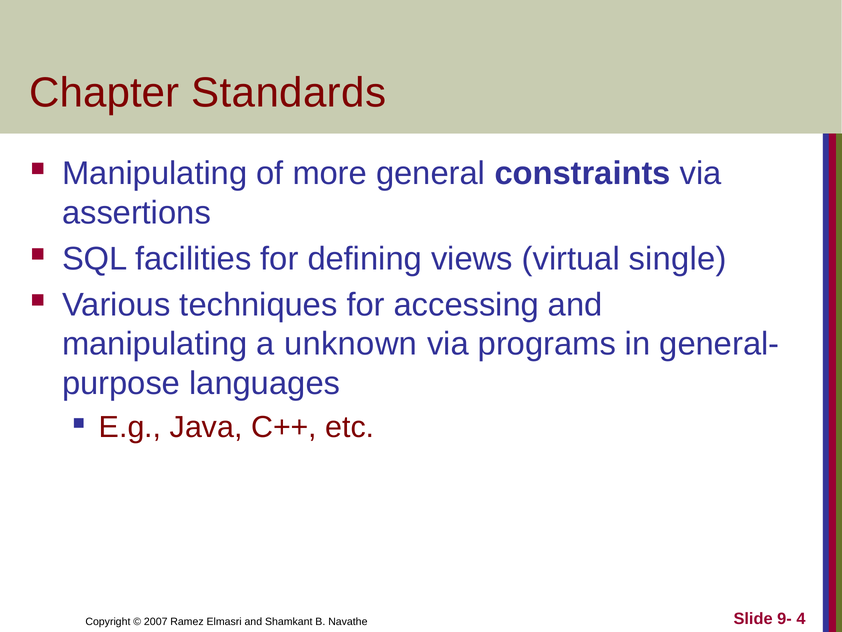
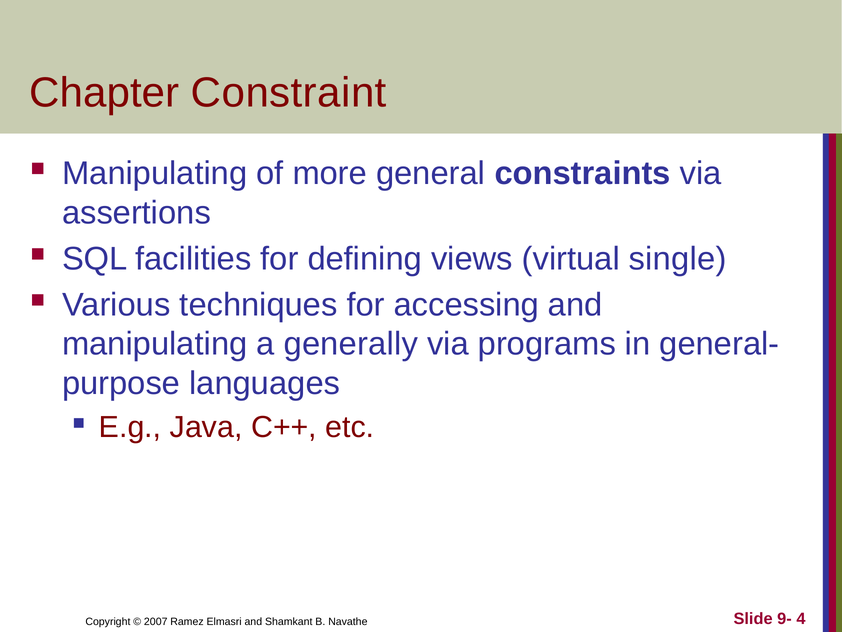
Standards: Standards -> Constraint (289, 93)
unknown: unknown -> generally (351, 344)
